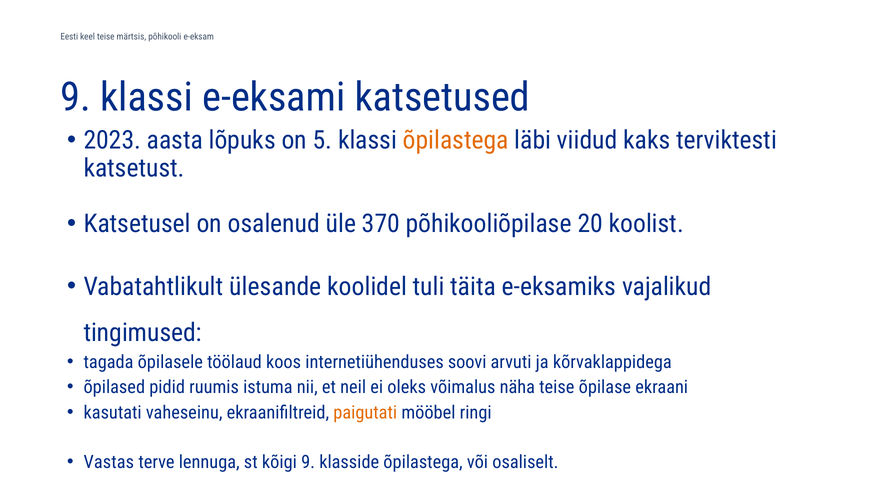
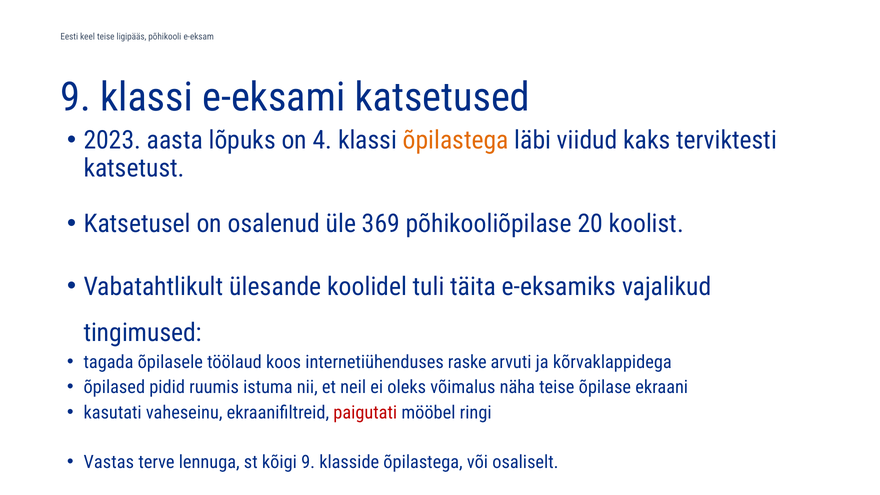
märtsis: märtsis -> ligipääs (131, 37)
5: 5 -> 4 (322, 140)
370: 370 -> 369 (381, 224)
soovi: soovi -> raske (467, 362)
paigutati colour: orange -> red (365, 413)
